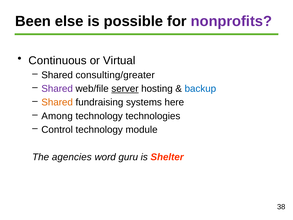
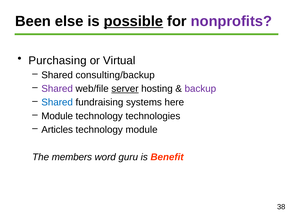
possible underline: none -> present (133, 21)
Continuous: Continuous -> Purchasing (58, 60)
consulting/greater: consulting/greater -> consulting/backup (115, 75)
backup colour: blue -> purple (200, 89)
Shared colour: orange -> blue (57, 102)
Among: Among -> Module (57, 116)
Control: Control -> Articles (57, 130)
agencies: agencies -> members (72, 157)
Shelter: Shelter -> Benefit (167, 157)
